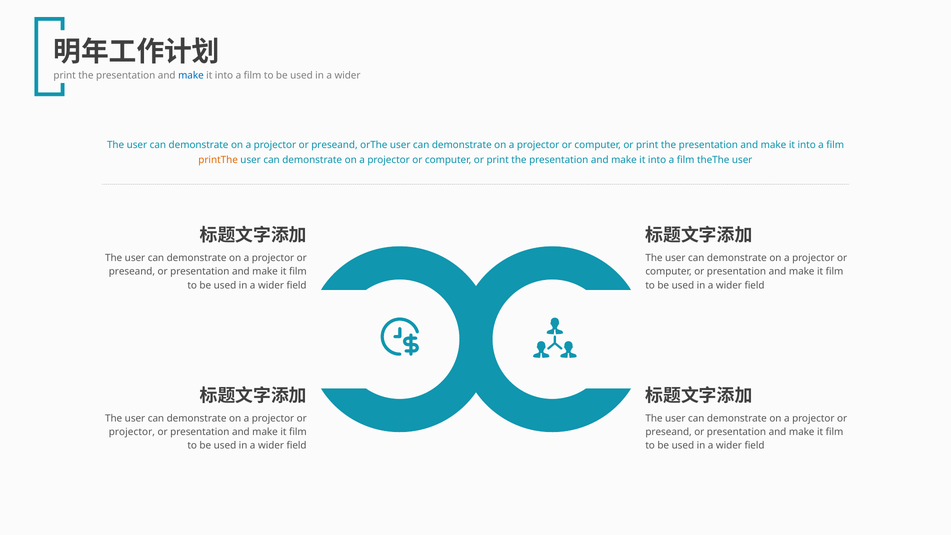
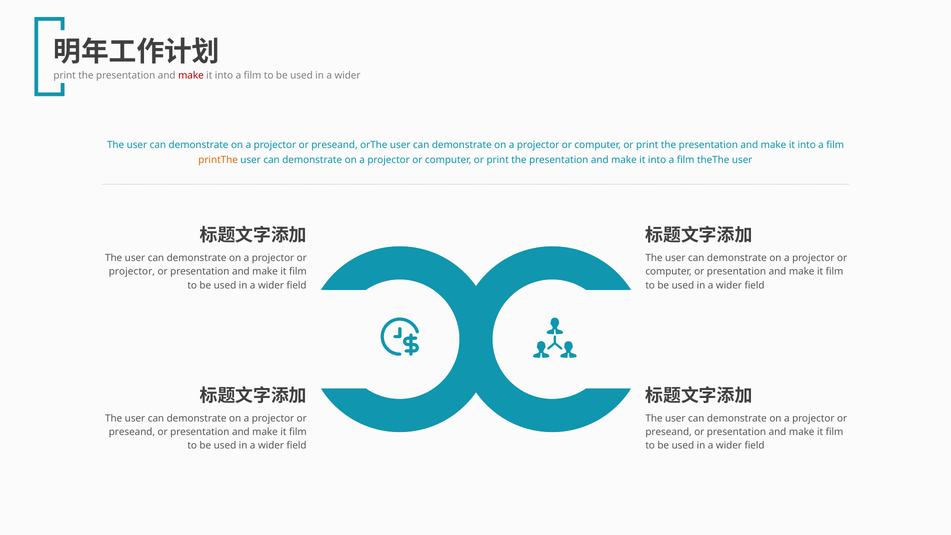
make colour: blue -> red (191, 75)
preseand: preseand -> projector (132, 272)
projector: projector -> preseand (132, 432)
